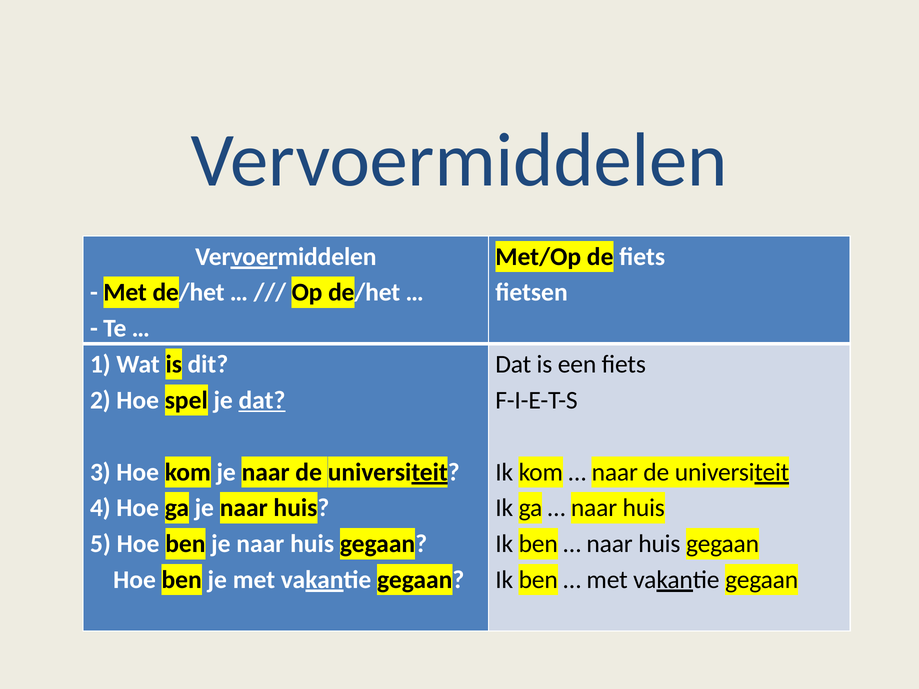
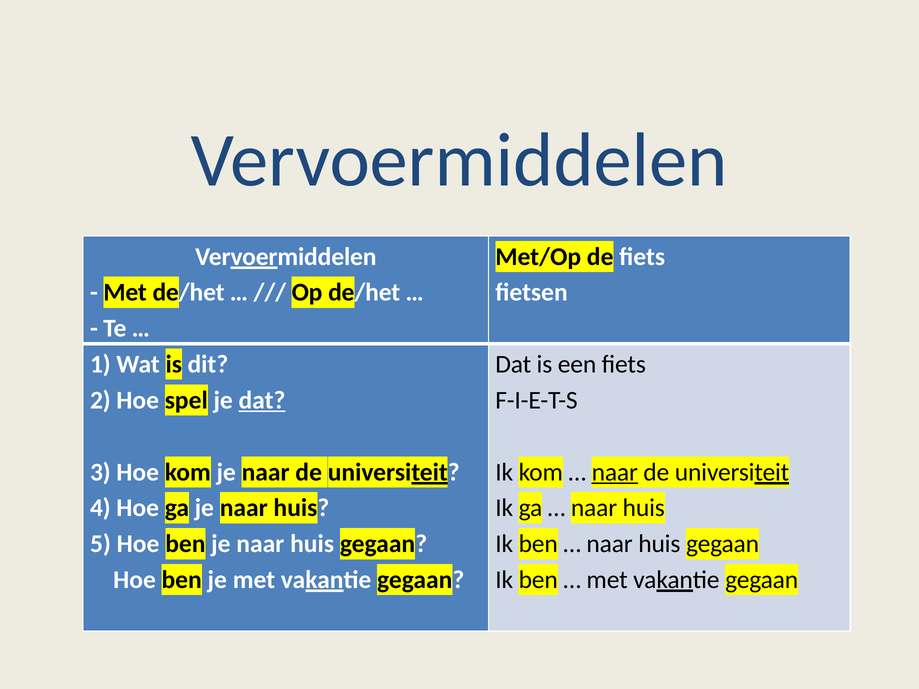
naar underline: none -> present (615, 472)
